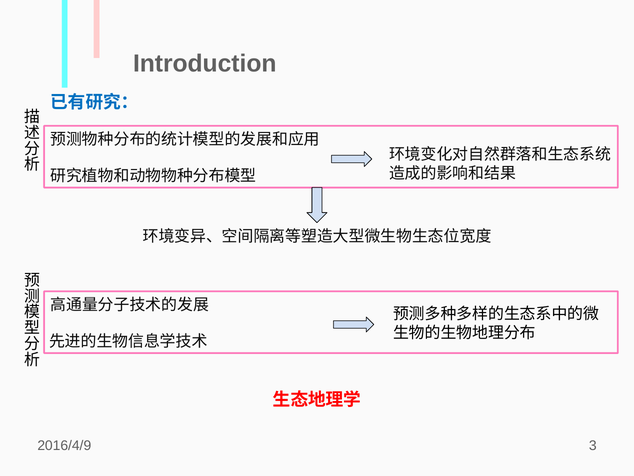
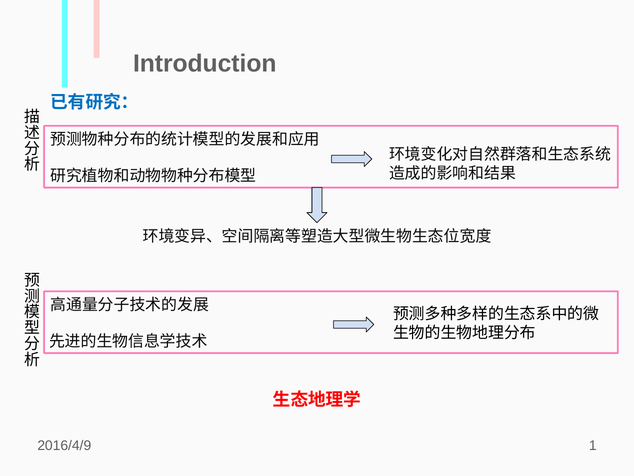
3: 3 -> 1 (593, 445)
